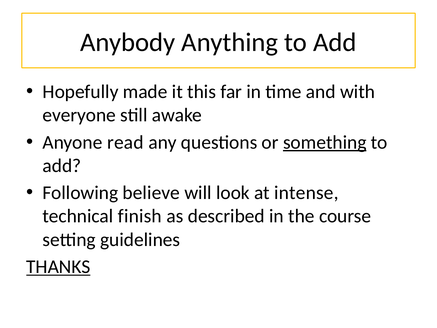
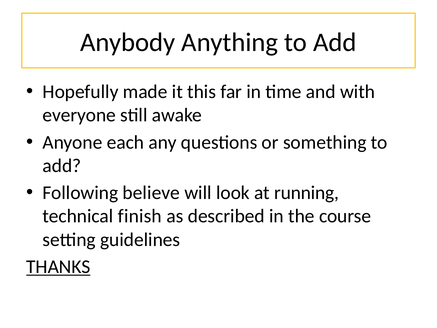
read: read -> each (125, 142)
something underline: present -> none (325, 142)
intense: intense -> running (307, 193)
